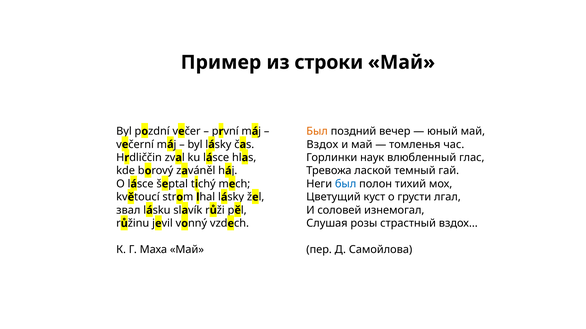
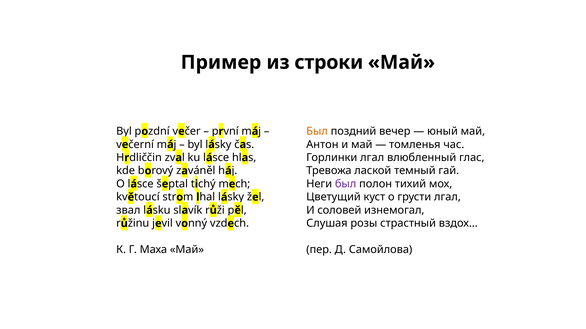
Вздох: Вздох -> Антон (322, 145)
Горлинки наук: наук -> лгал (372, 158)
был colour: blue -> purple (346, 184)
